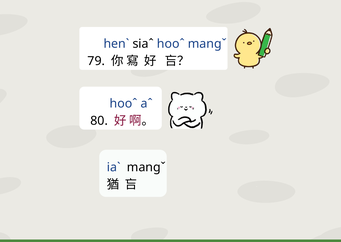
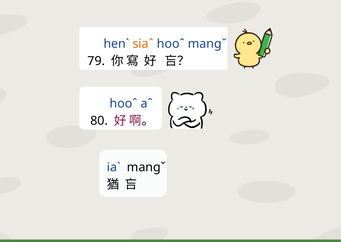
siaˆ colour: black -> orange (143, 44)
